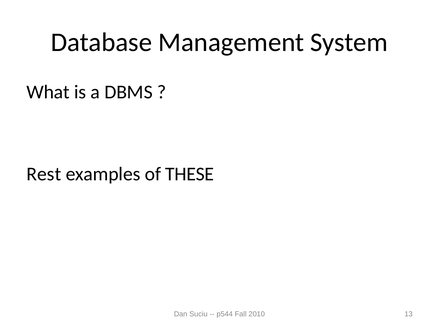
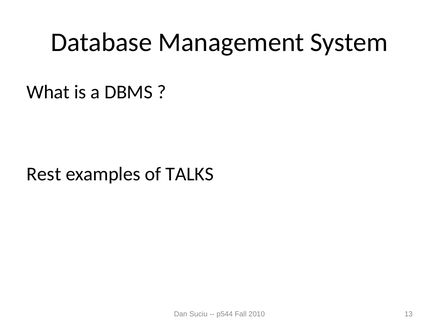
THESE: THESE -> TALKS (190, 174)
